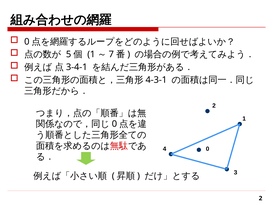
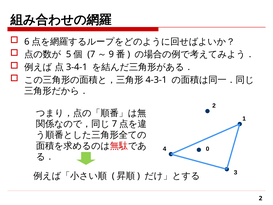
0: 0 -> 6 (27, 42)
1: 1 -> 7 (91, 54)
7: 7 -> 9 (111, 54)
0: 0 -> 7 (114, 124)
